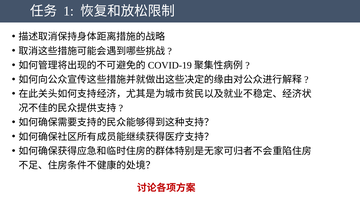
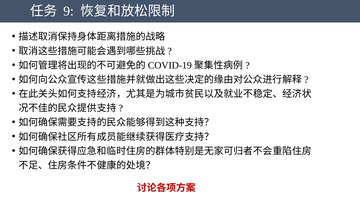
1: 1 -> 9 (69, 11)
